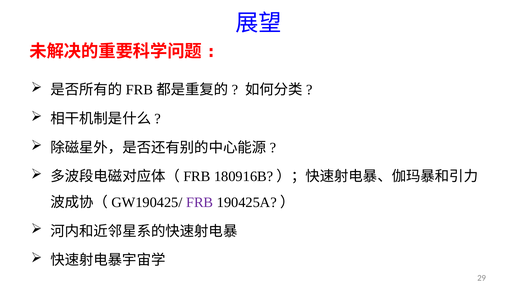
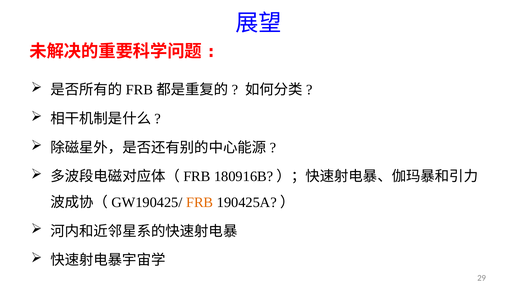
FRB colour: purple -> orange (200, 202)
